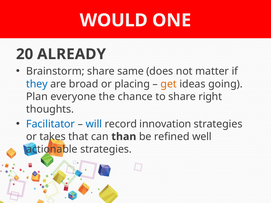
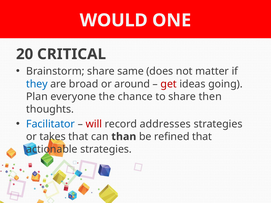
ALREADY: ALREADY -> CRITICAL (72, 54)
placing: placing -> around (132, 84)
get colour: orange -> red (169, 84)
right: right -> then (210, 97)
will colour: blue -> red (94, 124)
innovation: innovation -> addresses (165, 124)
refined well: well -> that (202, 137)
